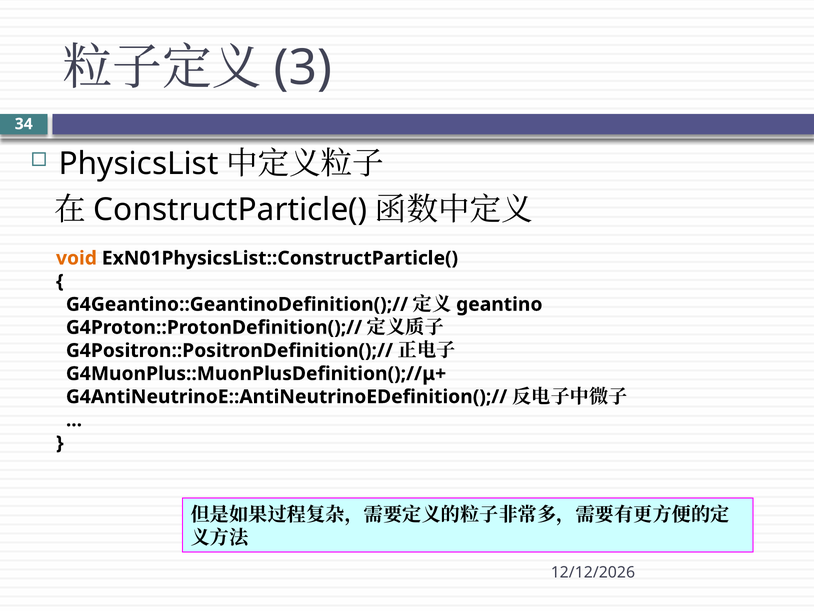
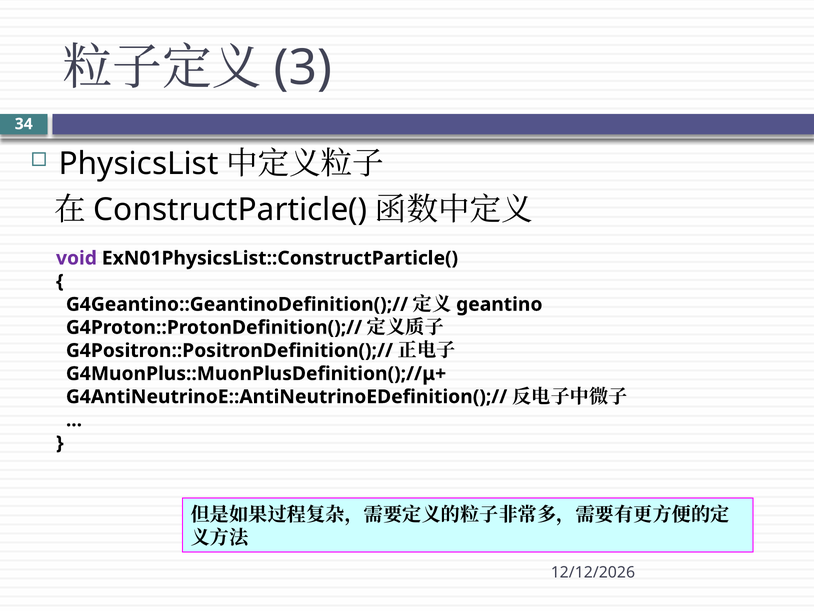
void colour: orange -> purple (76, 258)
